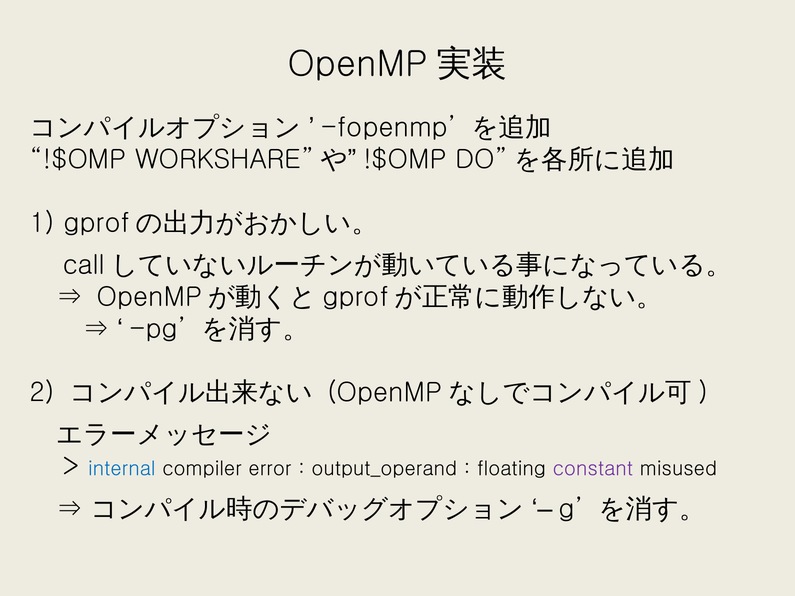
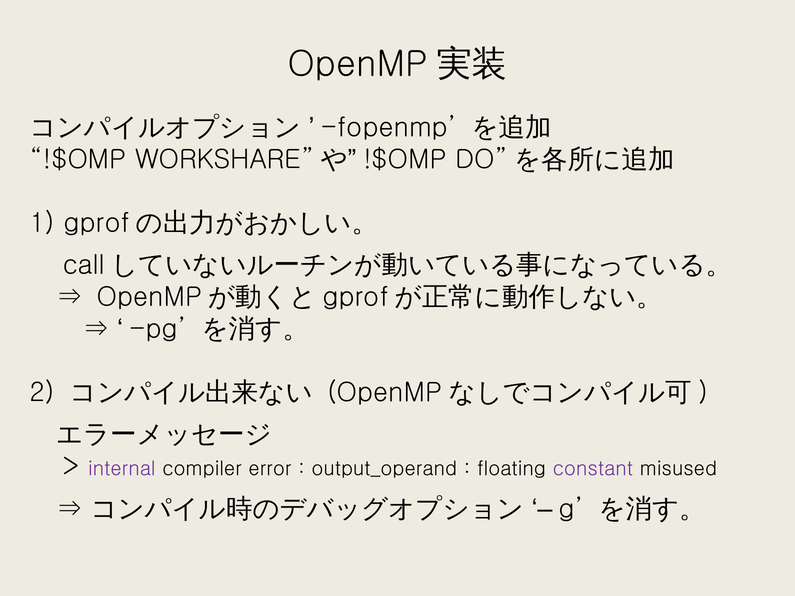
internal colour: blue -> purple (122, 469)
